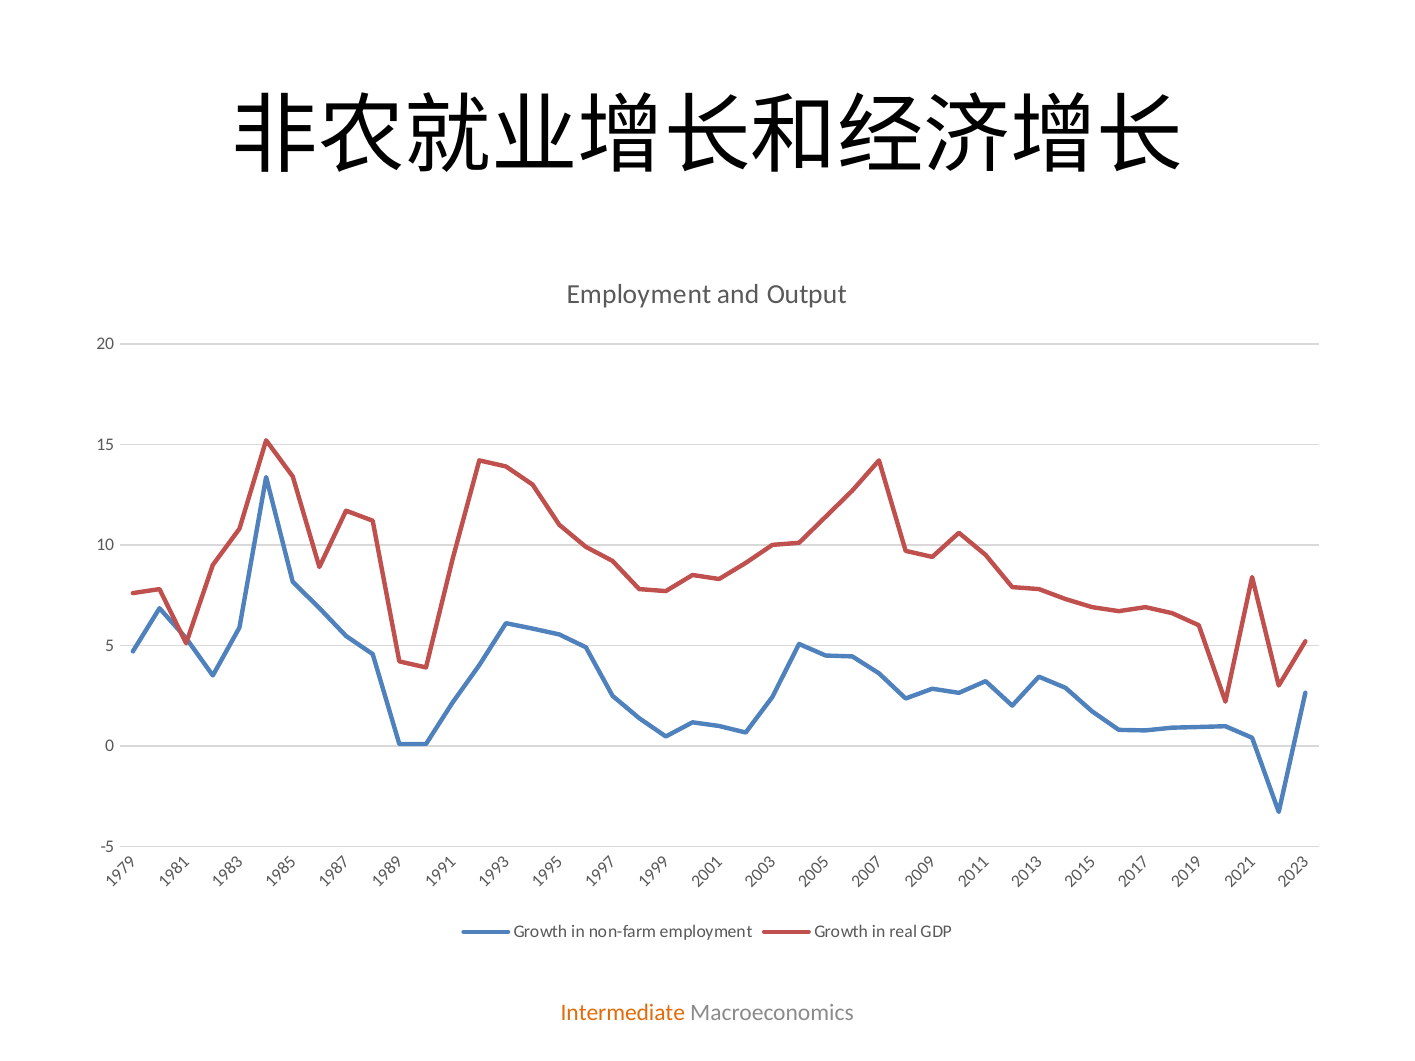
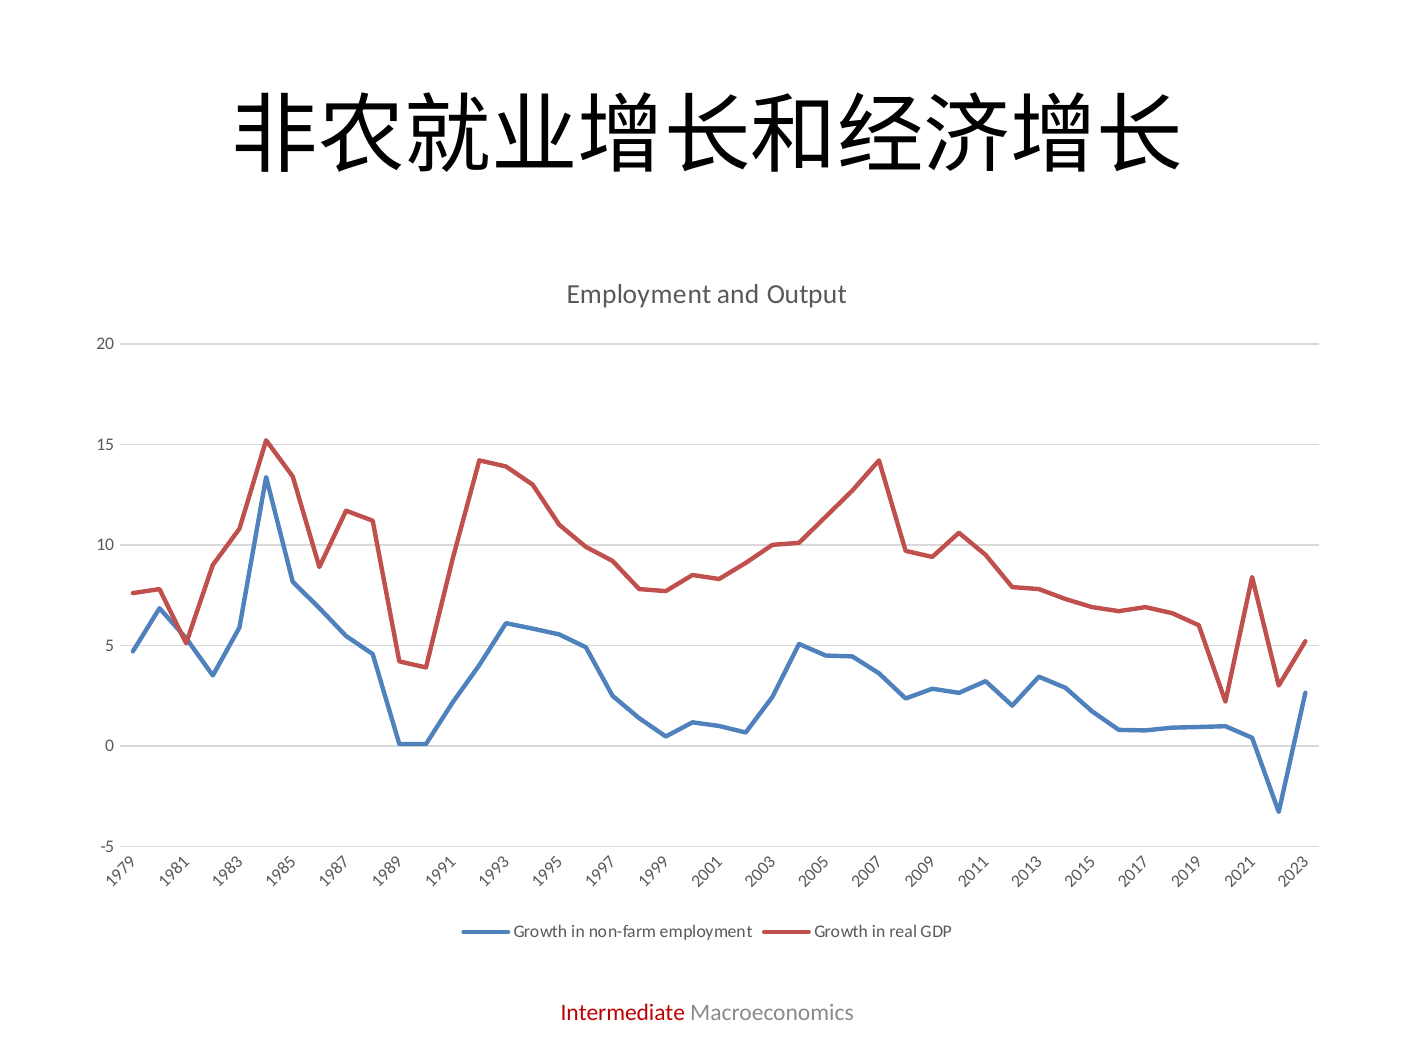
Intermediate colour: orange -> red (623, 1013)
